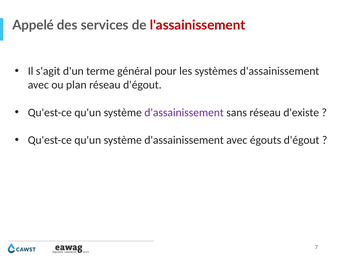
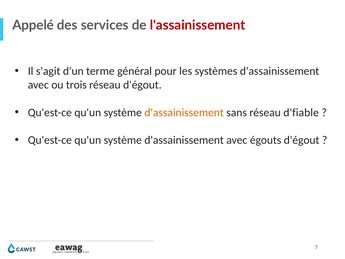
plan: plan -> trois (76, 85)
d'assainissement colour: purple -> orange (184, 112)
d'existe: d'existe -> d'fiable (301, 112)
